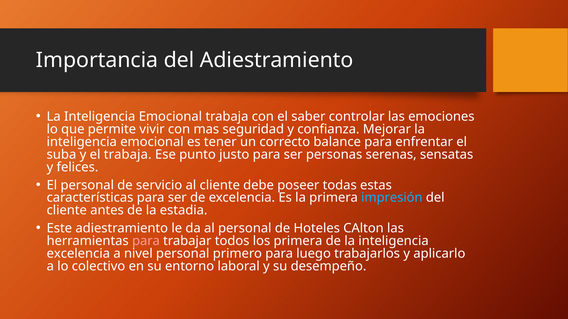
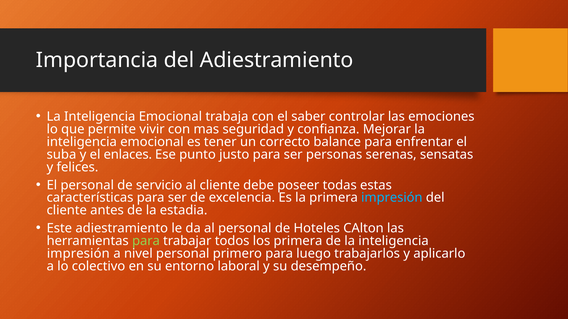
el trabaja: trabaja -> enlaces (128, 155)
para colour: pink -> light green (146, 241)
excelencia: excelencia -> impresión (78, 254)
